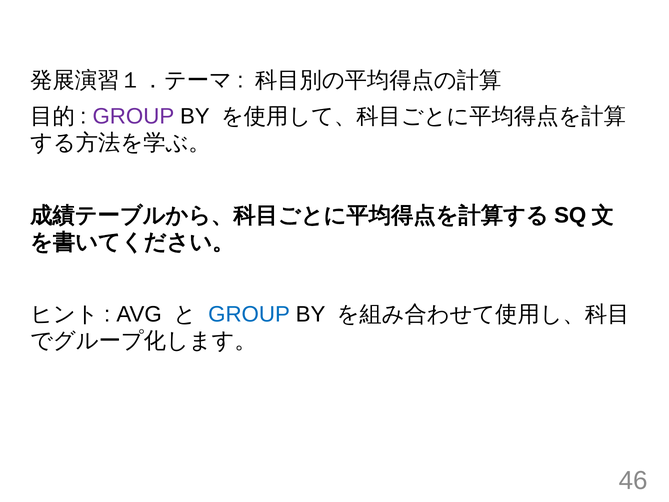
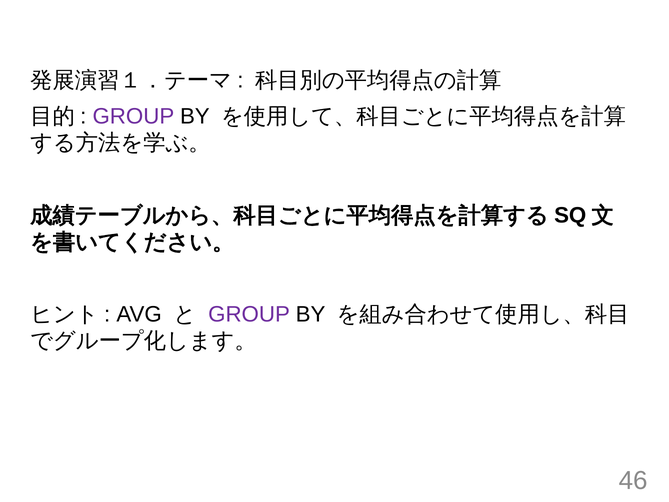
GROUP colour: blue -> purple (249, 314)
